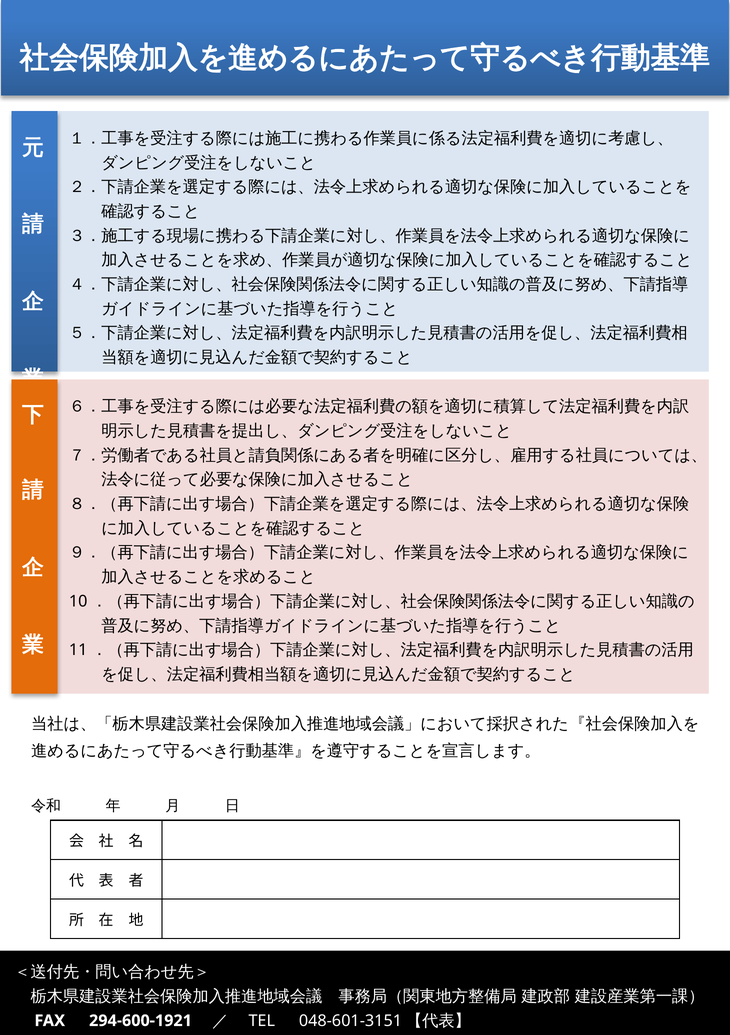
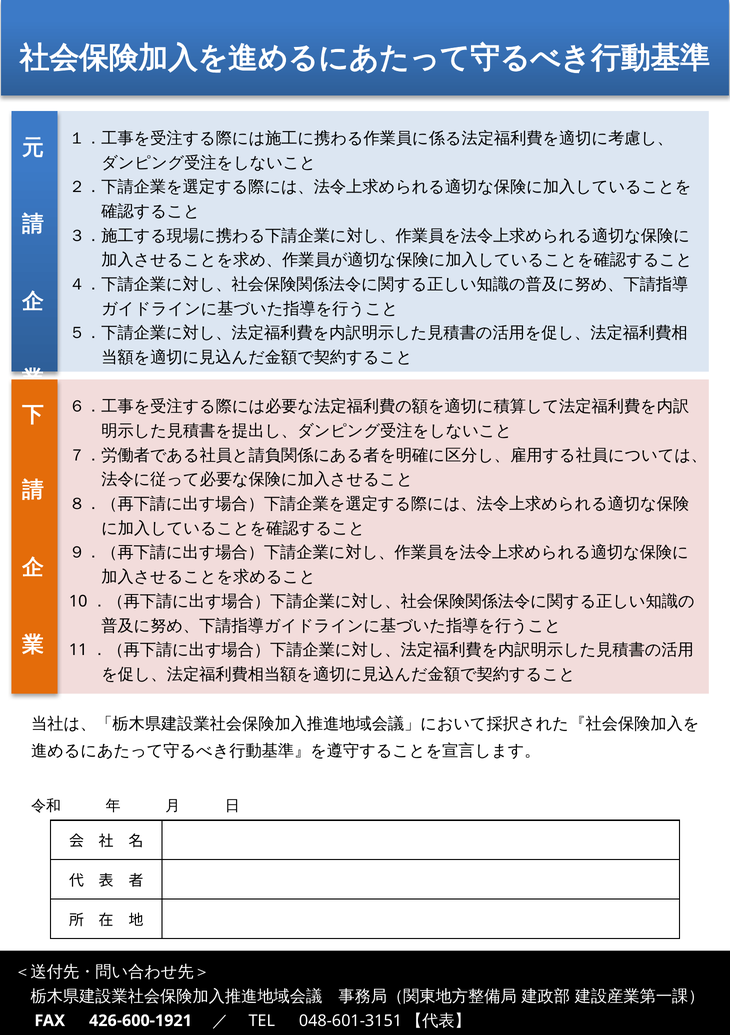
294-600-1921: 294-600-1921 -> 426-600-1921 (141, 1021)
